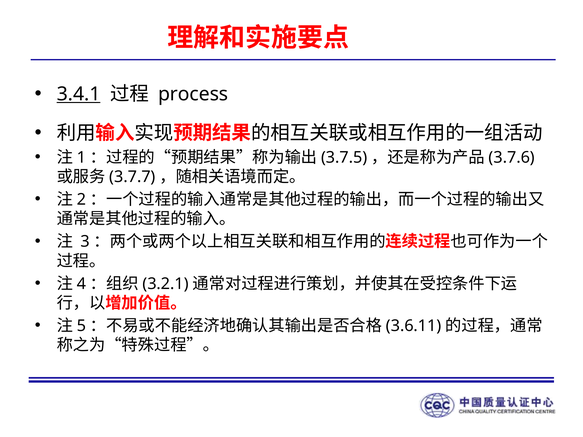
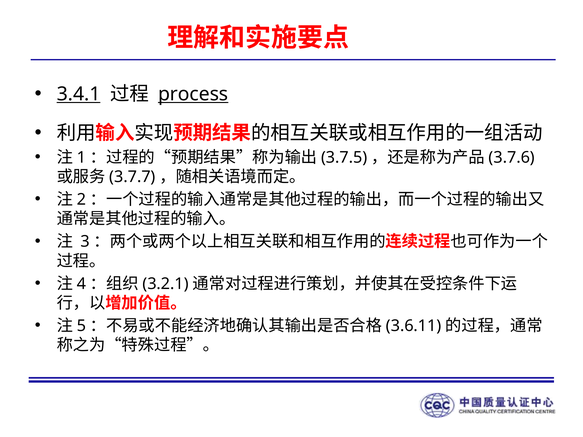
process underline: none -> present (193, 94)
